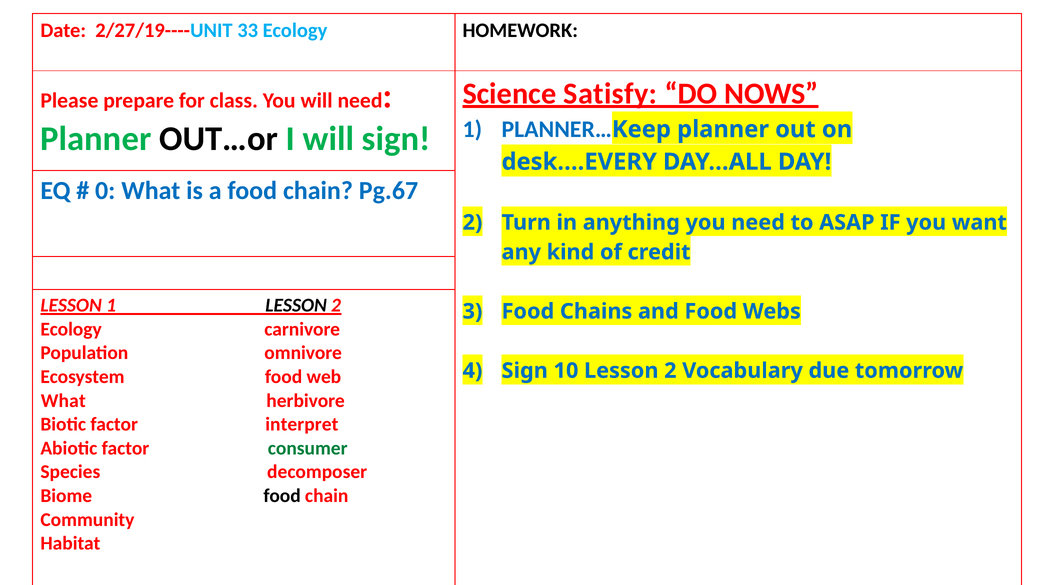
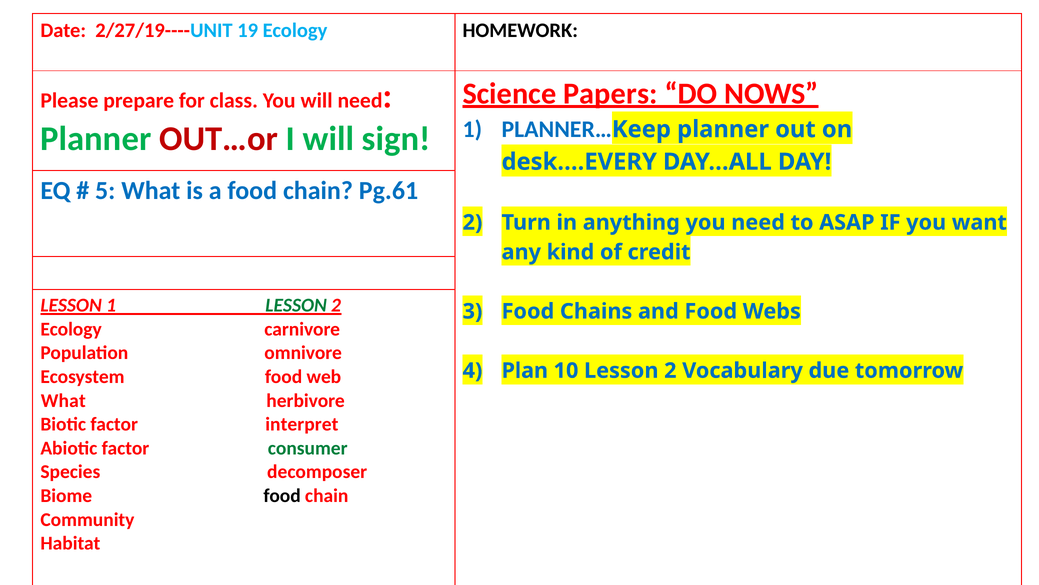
33: 33 -> 19 (248, 30)
Satisfy: Satisfy -> Papers (610, 93)
OUT…or colour: black -> red (219, 138)
0: 0 -> 5 (105, 190)
Pg.67: Pg.67 -> Pg.61 (388, 190)
LESSON colour: black -> green (296, 305)
Sign: Sign -> Plan (525, 370)
